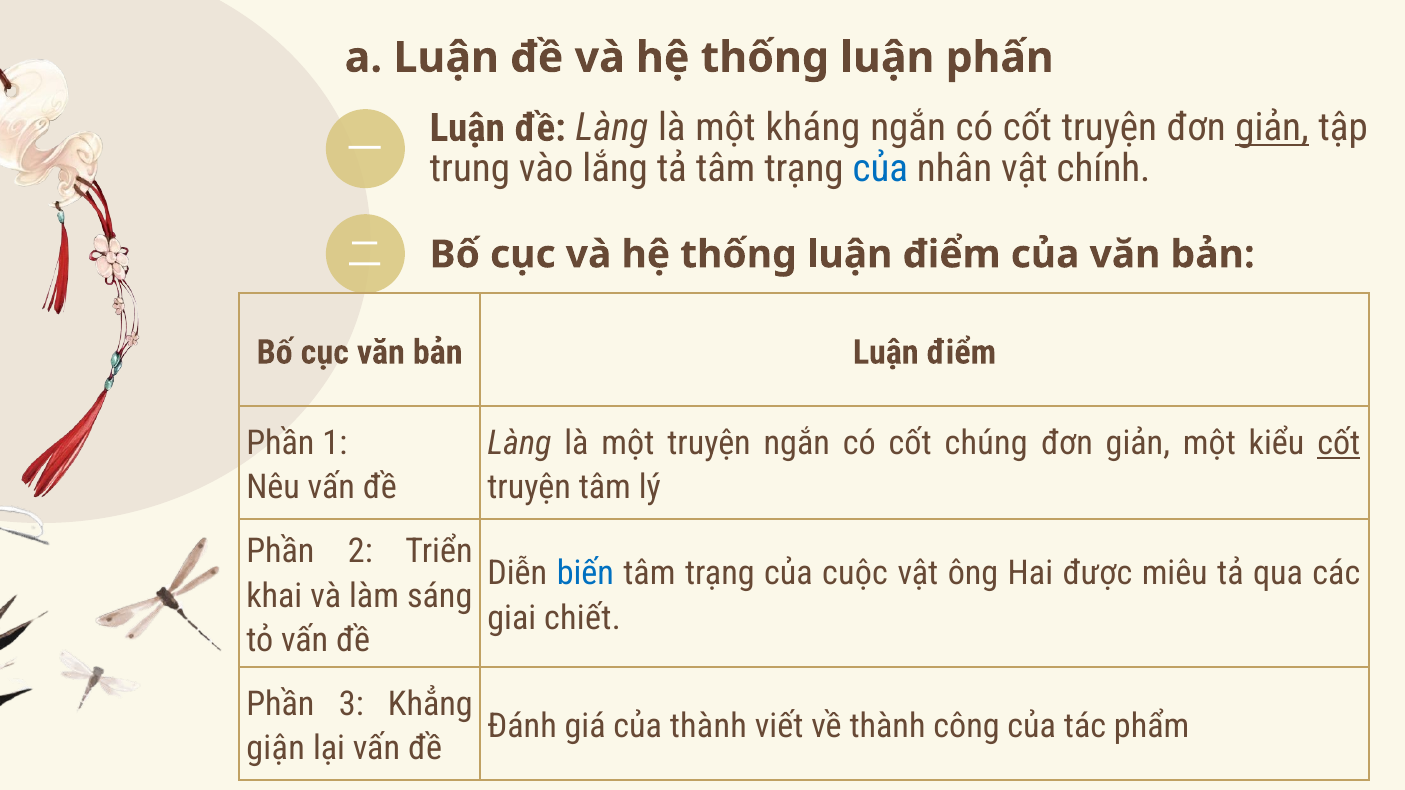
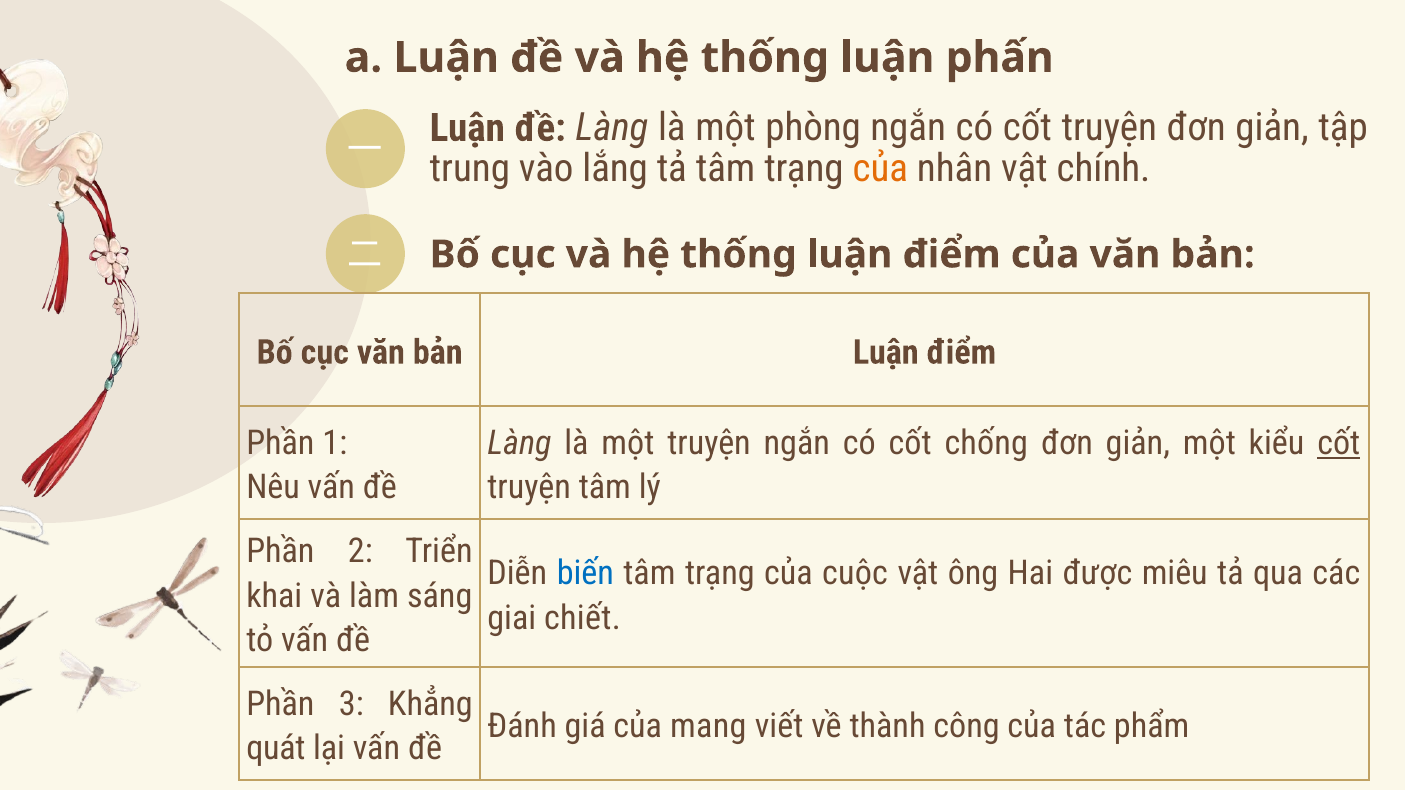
kháng: kháng -> phòng (813, 128)
giản underline: present -> none (1272, 128)
của colour: blue -> orange (880, 169)
chúng: chúng -> chống (986, 443)
của thành: thành -> mang (708, 727)
giận: giận -> quát (276, 749)
